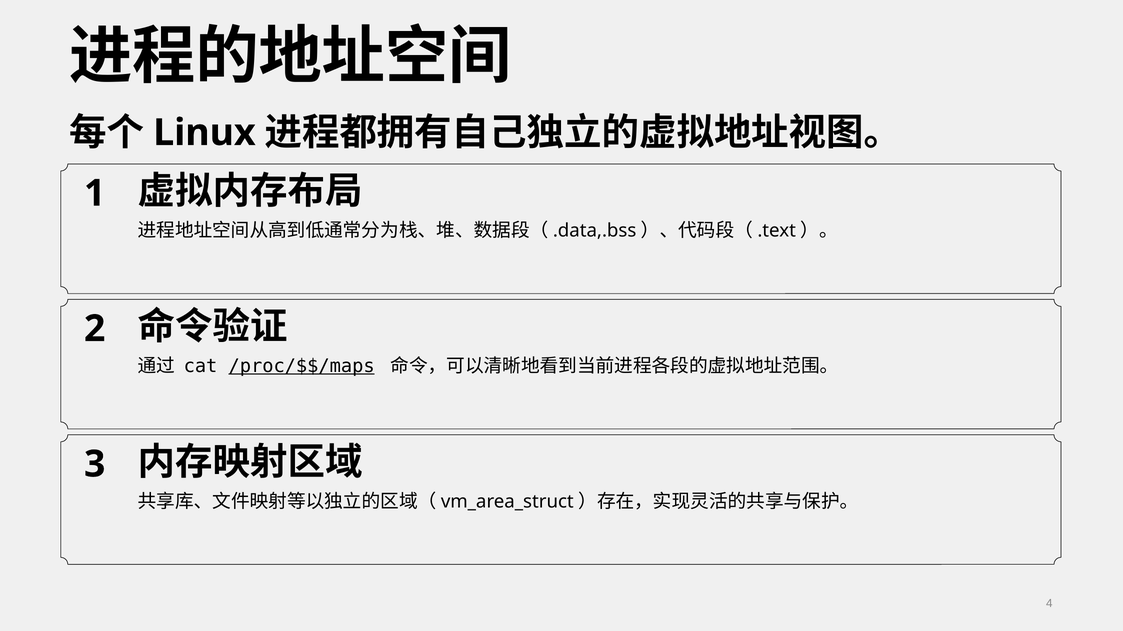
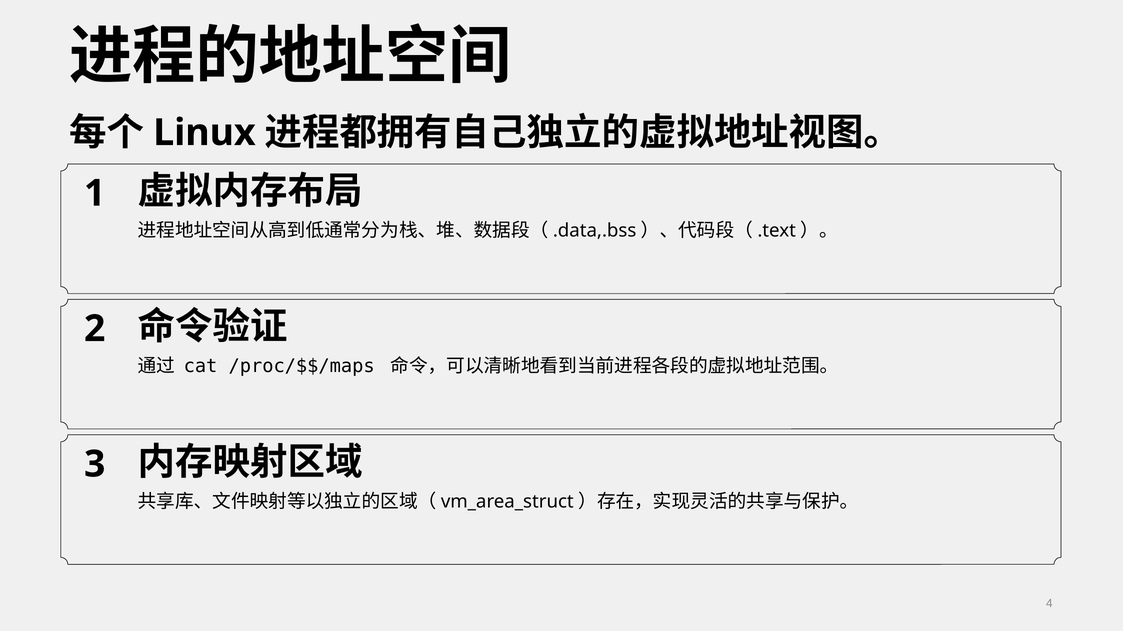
/proc/$$/maps underline: present -> none (302, 366)
